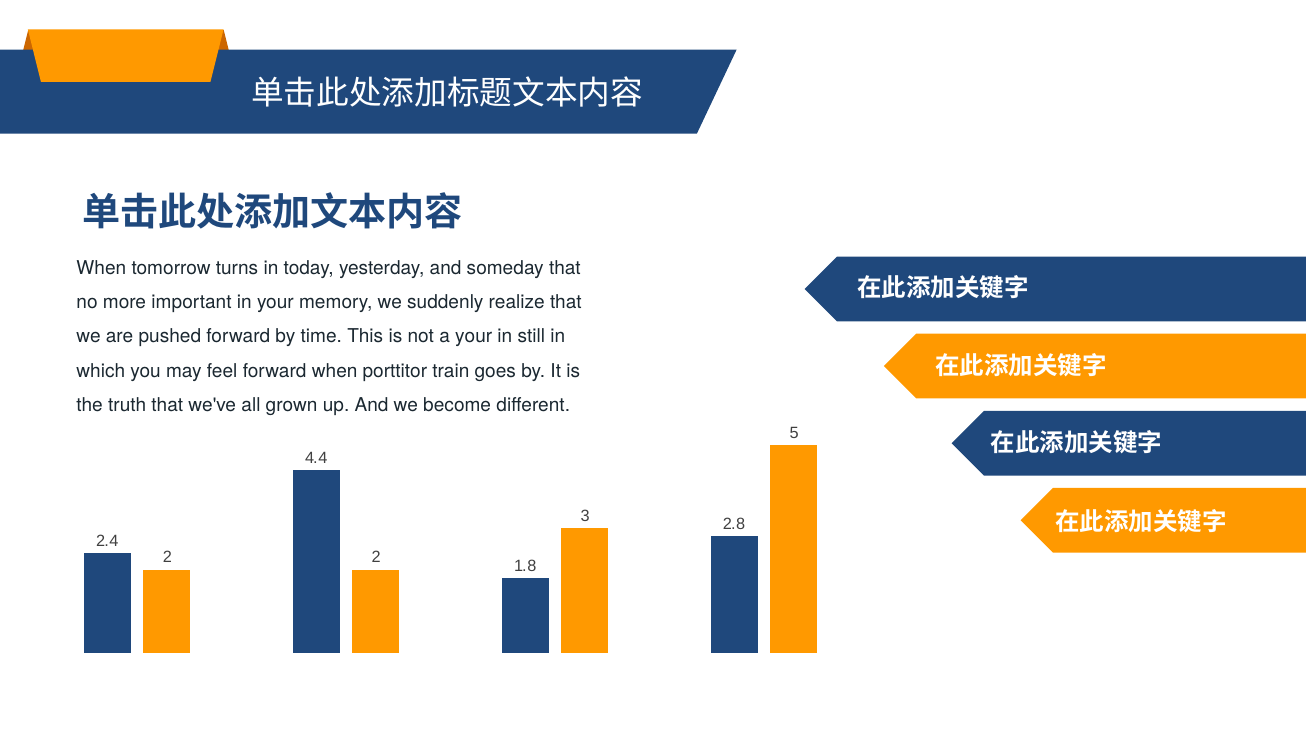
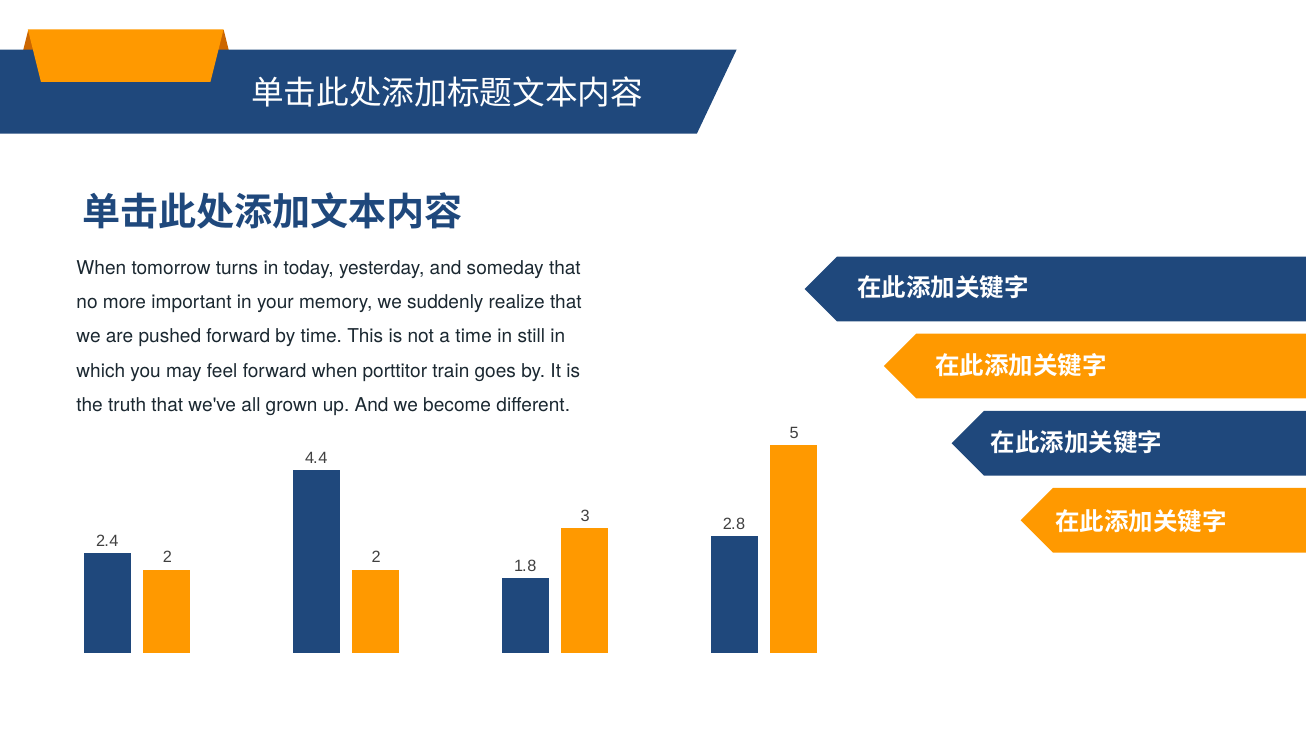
a your: your -> time (474, 336)
